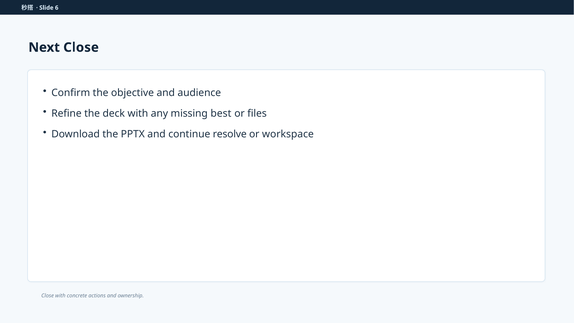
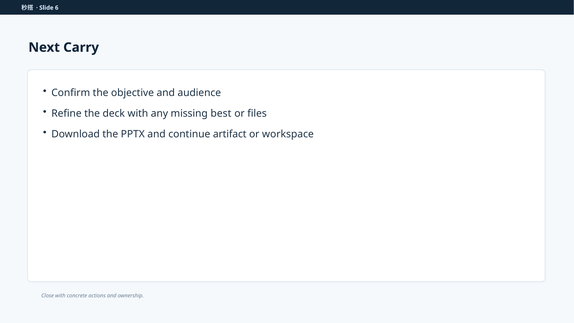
Next Close: Close -> Carry (81, 47)
resolve: resolve -> artifact (230, 134)
